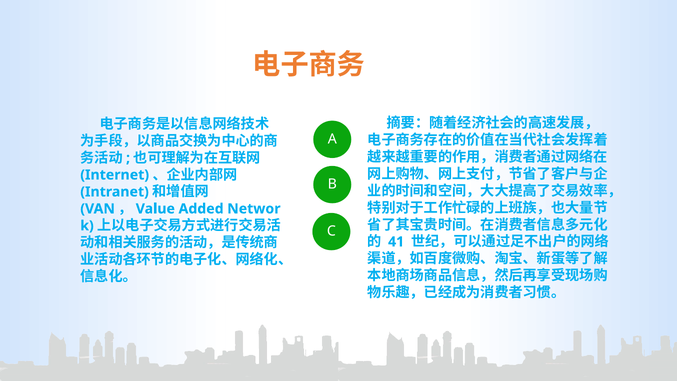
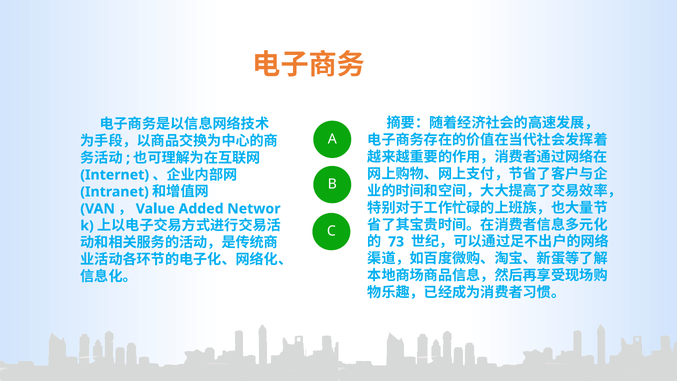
41: 41 -> 73 (396, 242)
